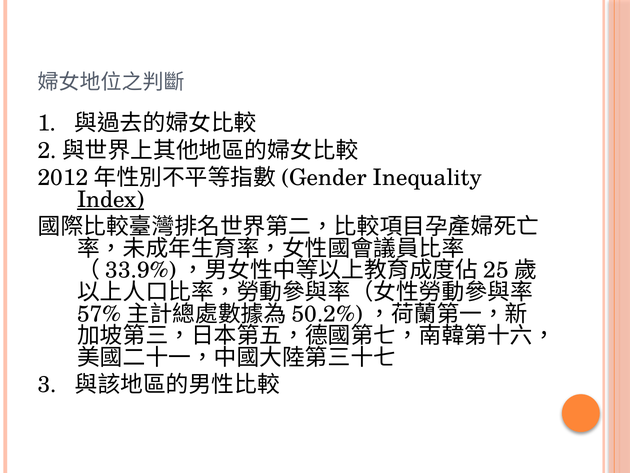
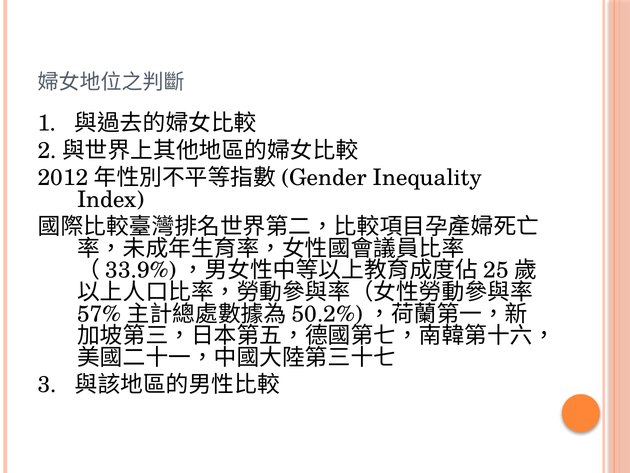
Index underline: present -> none (111, 199)
